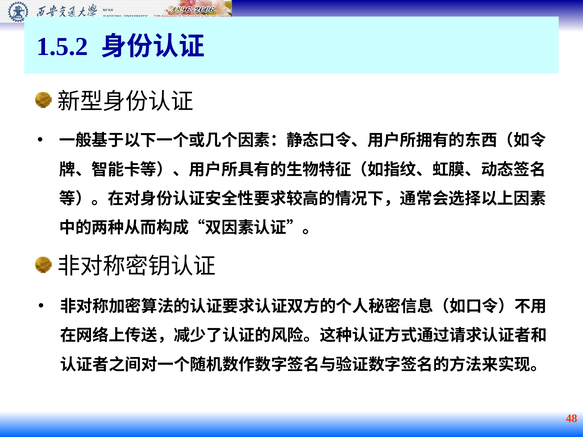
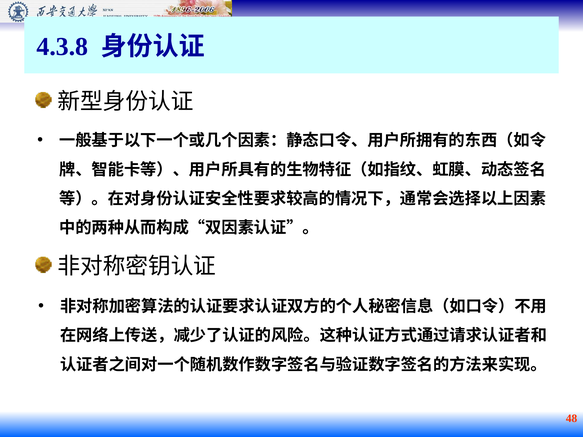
1.5.2: 1.5.2 -> 4.3.8 (62, 47)
